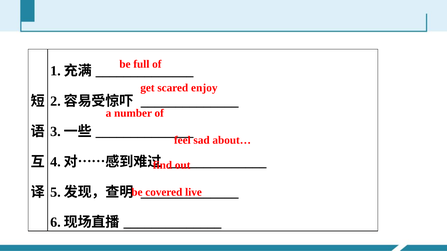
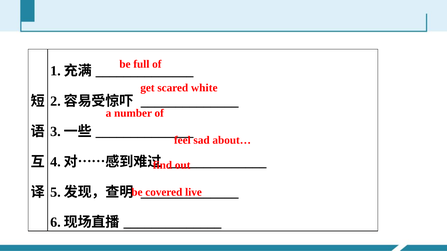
enjoy: enjoy -> white (204, 88)
